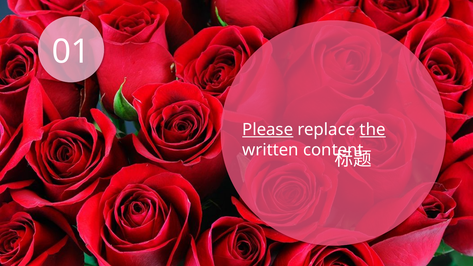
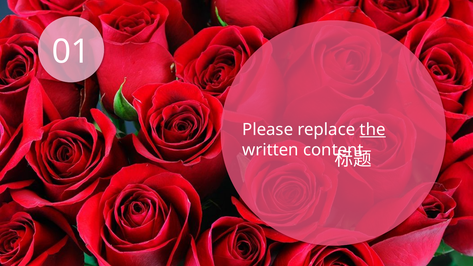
Please underline: present -> none (268, 130)
